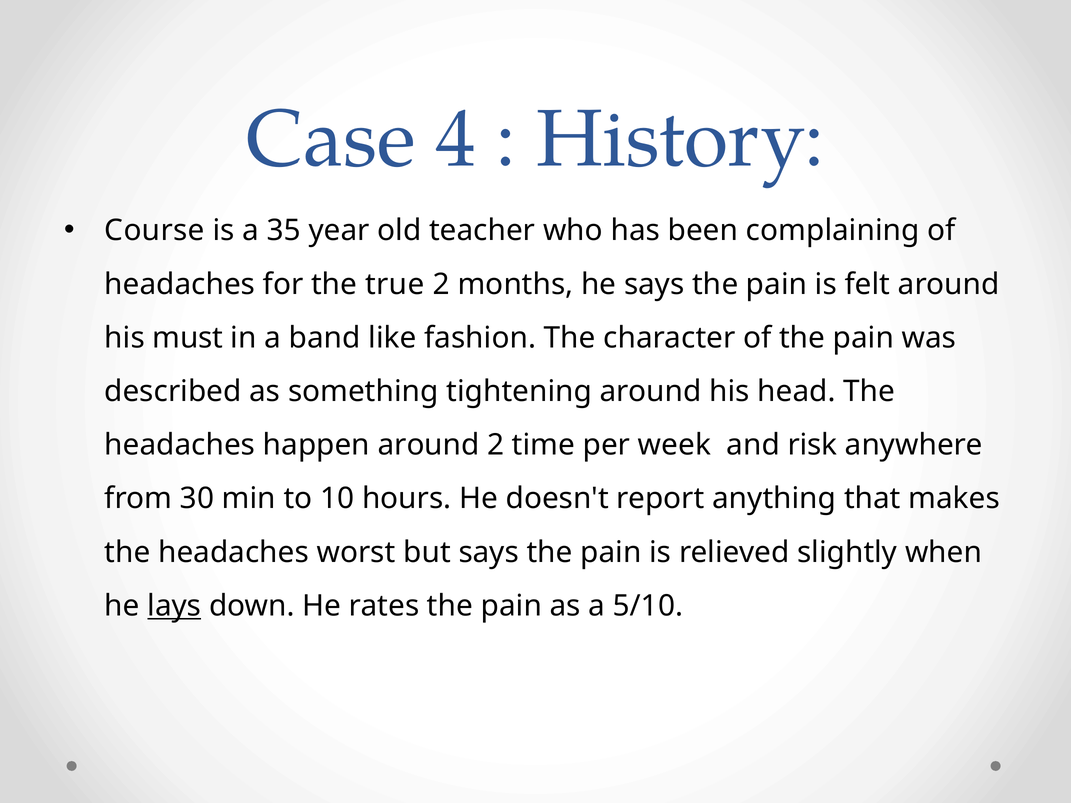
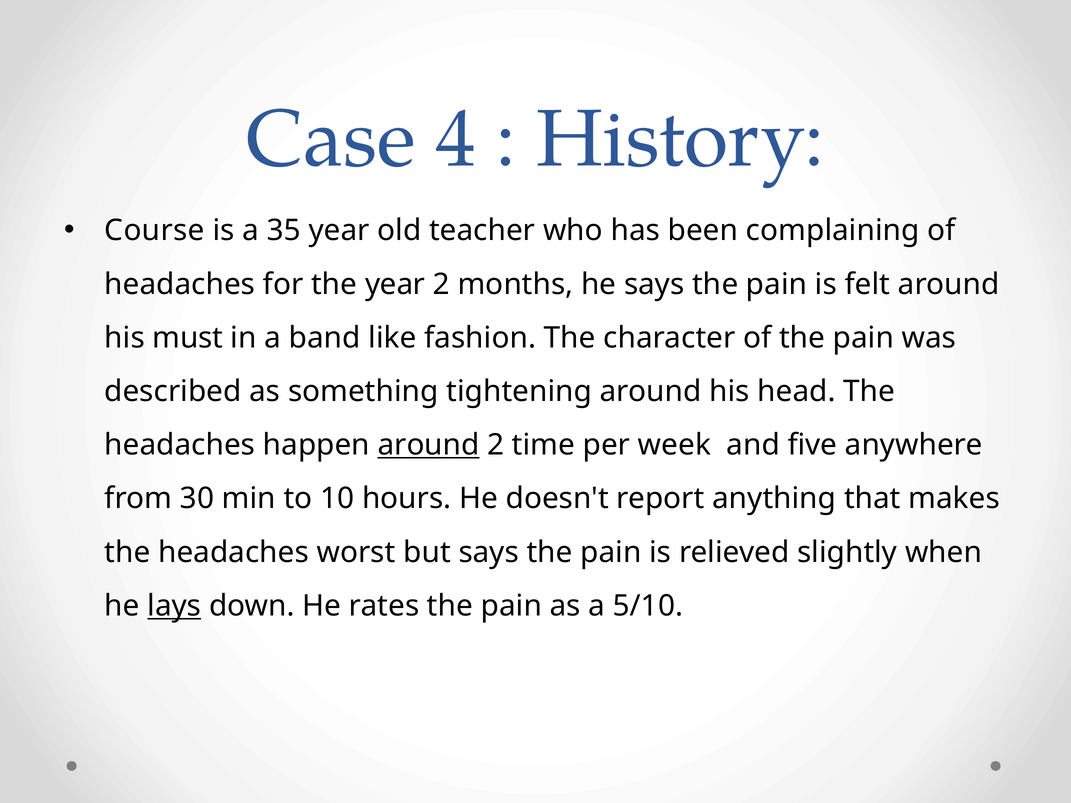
the true: true -> year (395, 284)
around underline: none -> present (429, 445)
risk: risk -> five (812, 445)
